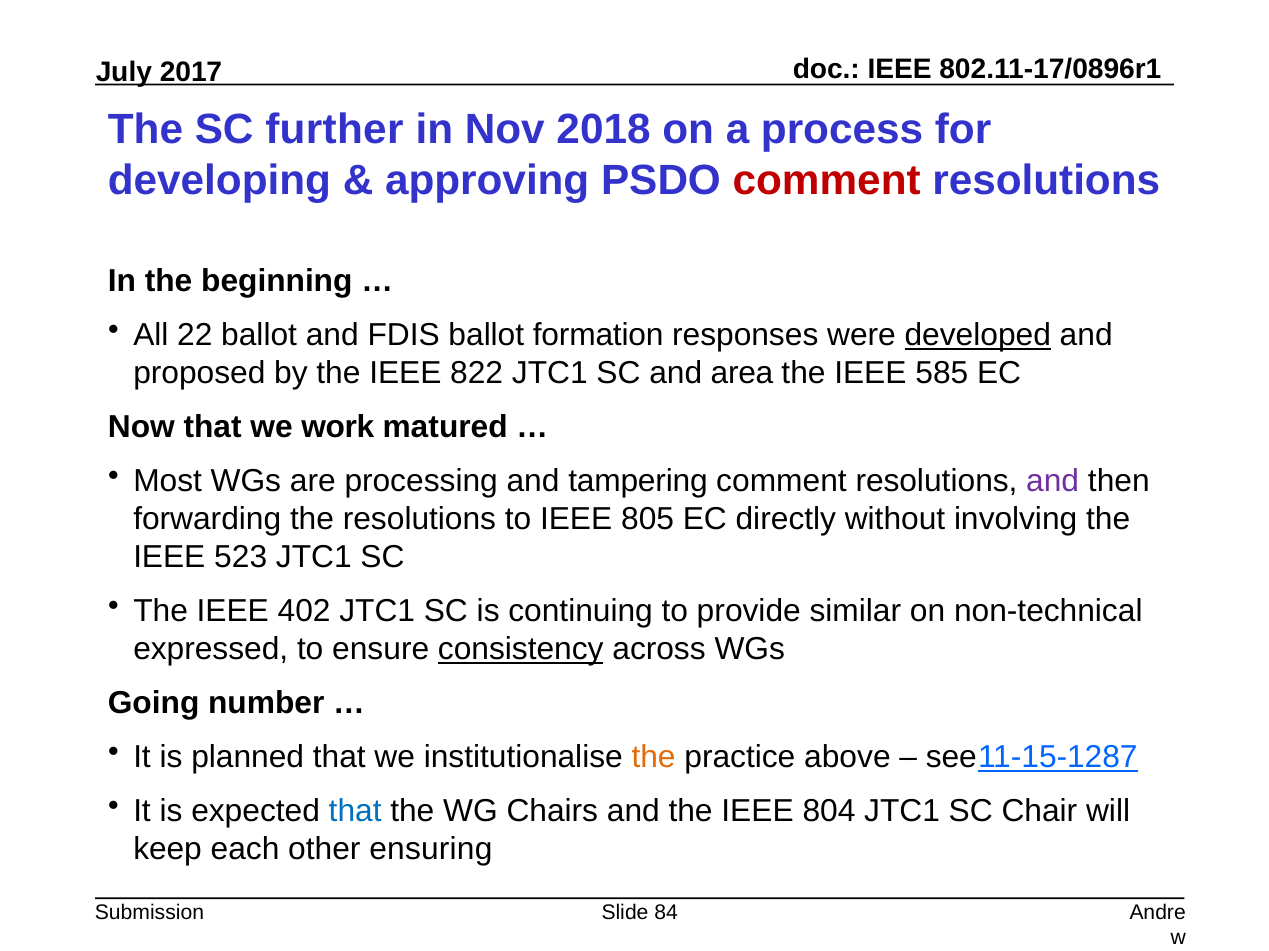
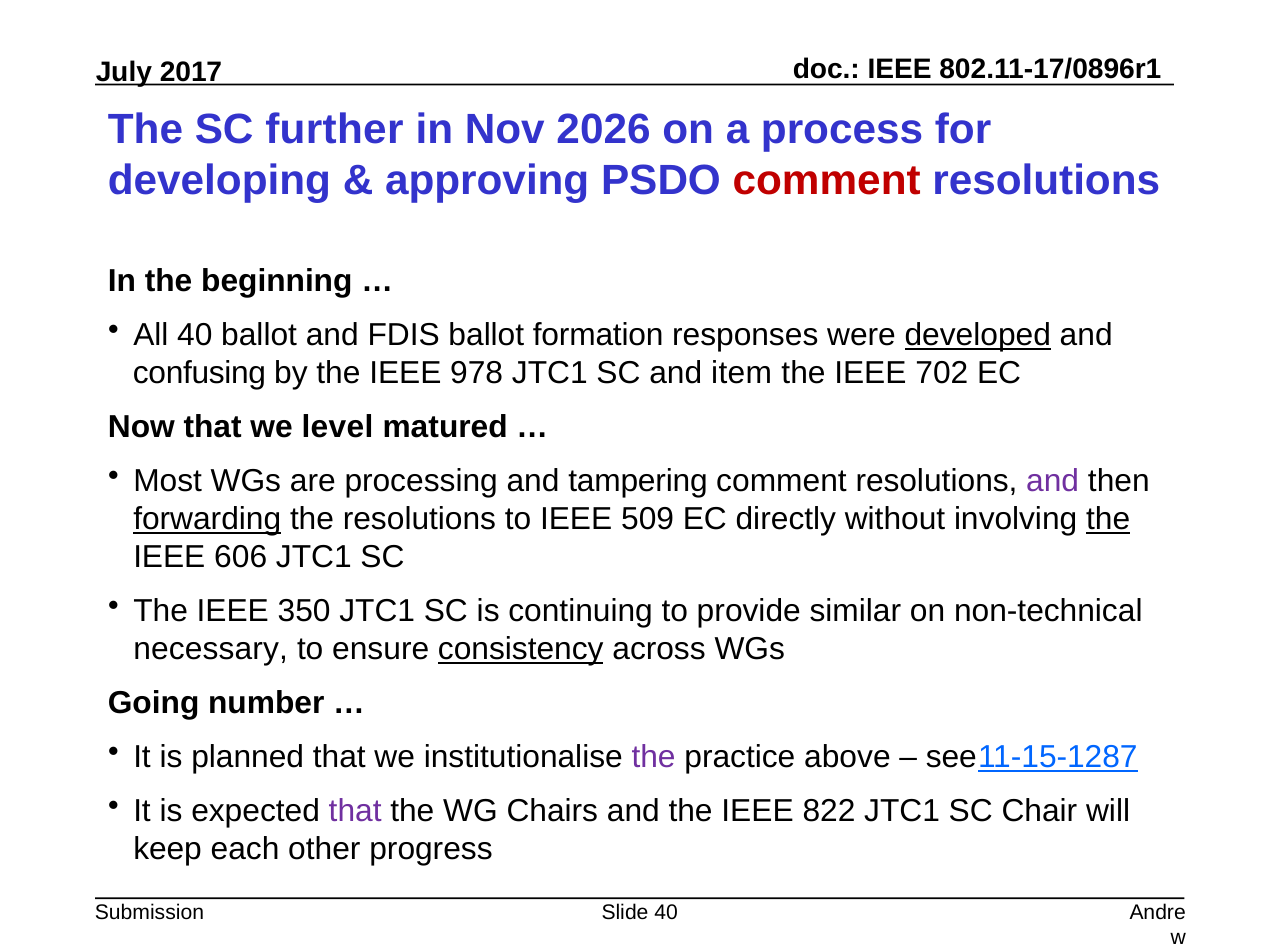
2018: 2018 -> 2026 (604, 130)
All 22: 22 -> 40 (195, 335)
proposed: proposed -> confusing (200, 373)
822: 822 -> 978 (477, 373)
area: area -> item (742, 373)
585: 585 -> 702 (942, 373)
work: work -> level (337, 427)
forwarding underline: none -> present (207, 519)
805: 805 -> 509 (648, 519)
the underline: none -> present (1108, 519)
523: 523 -> 606 (241, 558)
402: 402 -> 350 (304, 611)
expressed: expressed -> necessary (211, 650)
the colour: orange -> purple (654, 757)
that colour: blue -> purple (355, 811)
804: 804 -> 822 (829, 811)
ensuring: ensuring -> progress (431, 850)
Slide 84: 84 -> 40 (666, 913)
